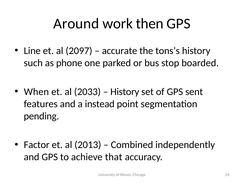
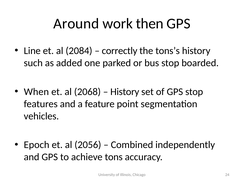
2097: 2097 -> 2084 (79, 51)
accurate: accurate -> correctly (120, 51)
phone: phone -> added (69, 63)
2033: 2033 -> 2068 (87, 92)
GPS sent: sent -> stop (194, 92)
instead: instead -> feature (100, 104)
pending: pending -> vehicles (41, 116)
Factor: Factor -> Epoch (37, 145)
2013: 2013 -> 2056 (88, 145)
that: that -> tons (114, 157)
